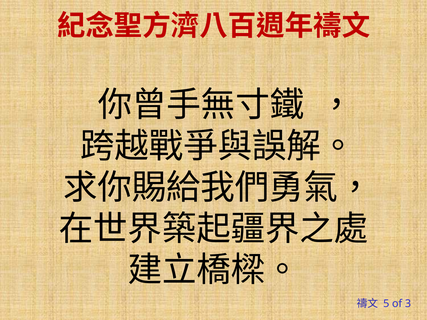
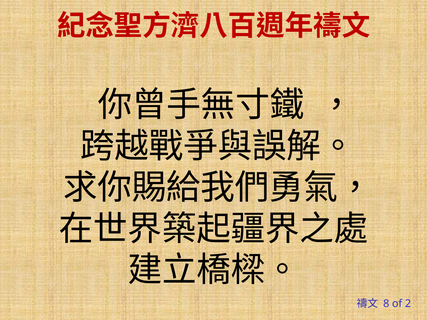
5: 5 -> 8 (386, 304)
3: 3 -> 2 (408, 304)
